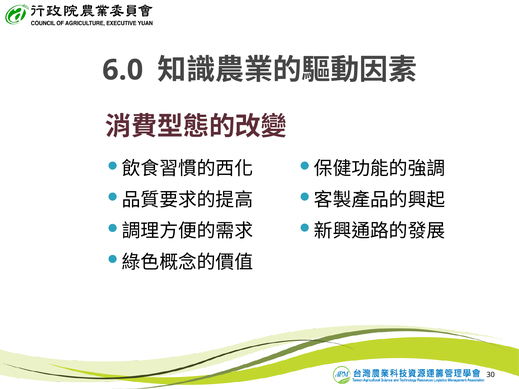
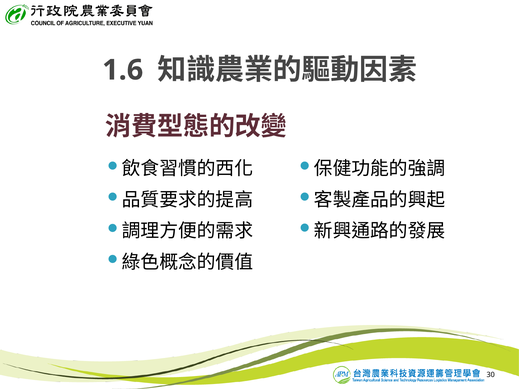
6.0: 6.0 -> 1.6 (123, 70)
